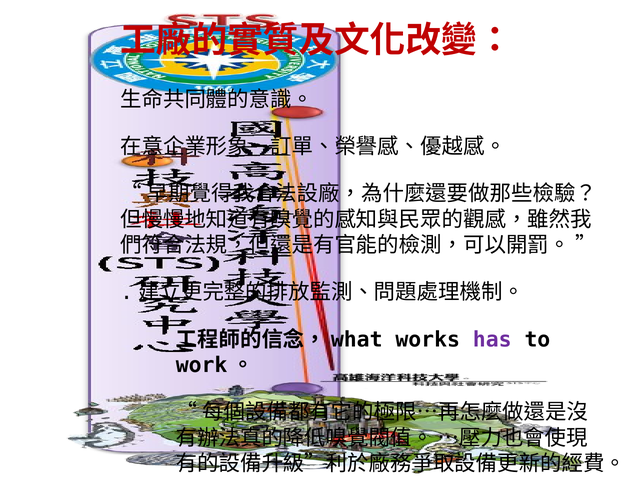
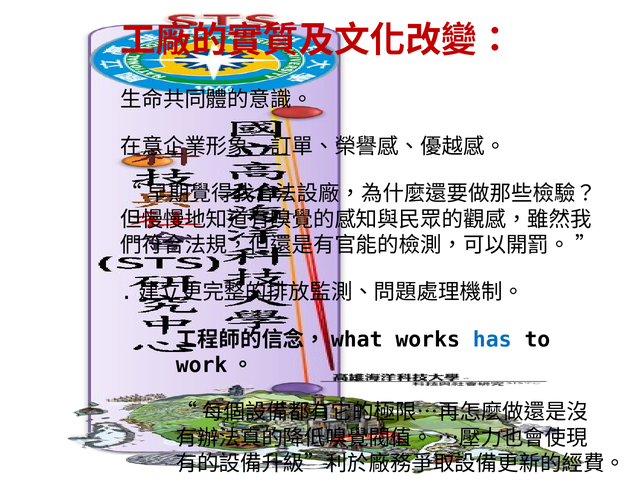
has colour: purple -> blue (492, 340)
